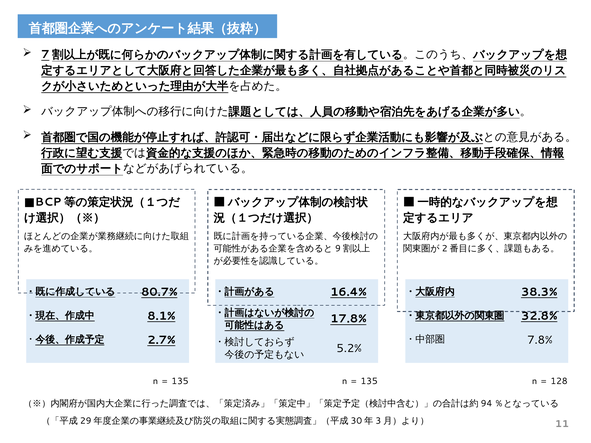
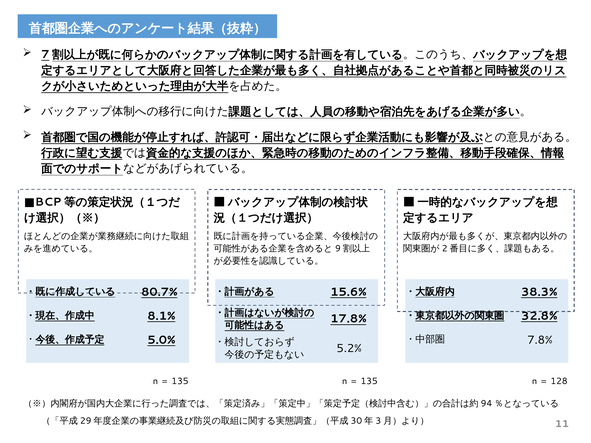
16.4%: 16.4% -> 15.6% (348, 292)
2.7%: 2.7% -> 5.0% (161, 340)
